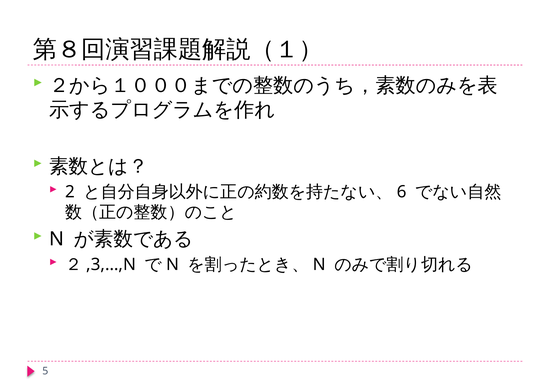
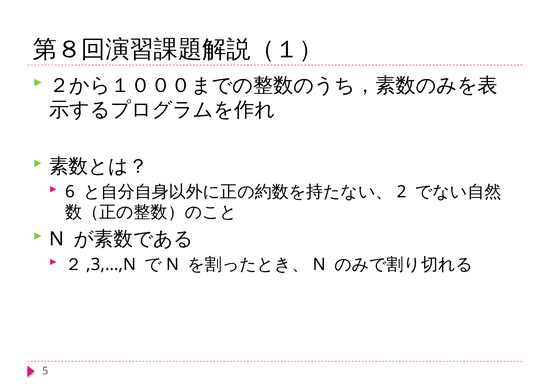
2: 2 -> 6 (70, 192)
6: 6 -> 2 (402, 192)
